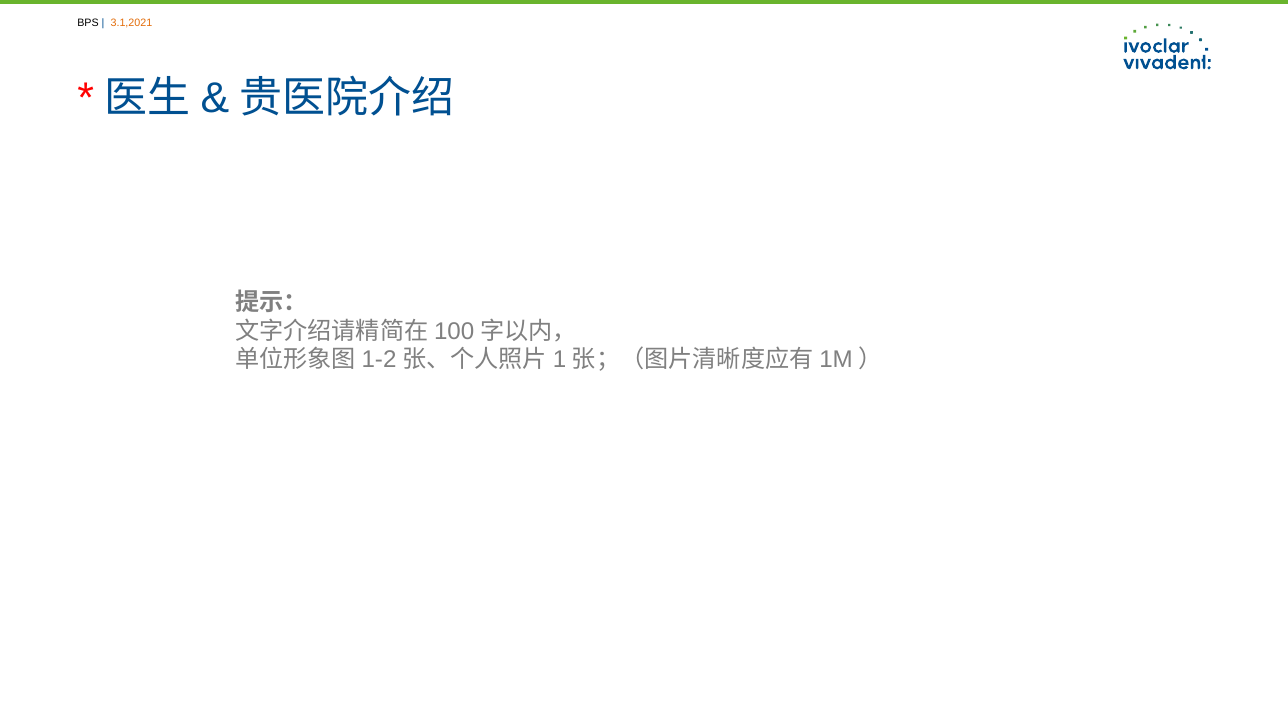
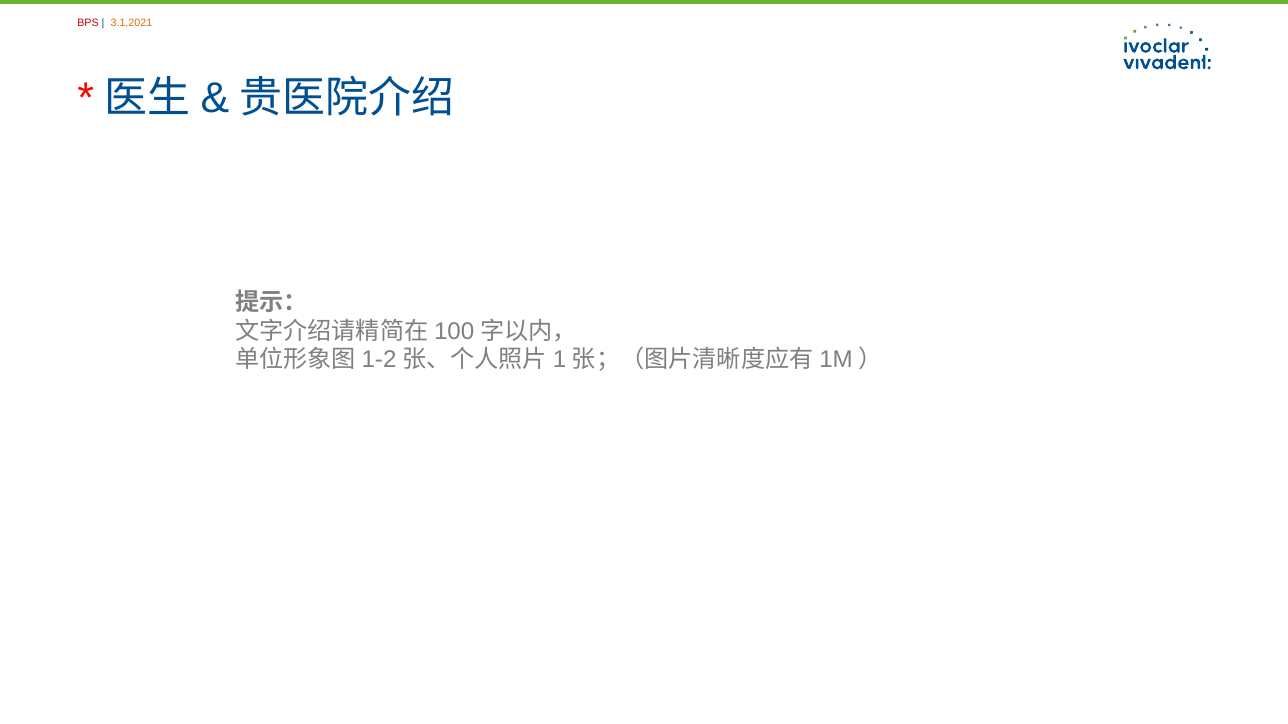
BPS colour: black -> red (88, 23)
